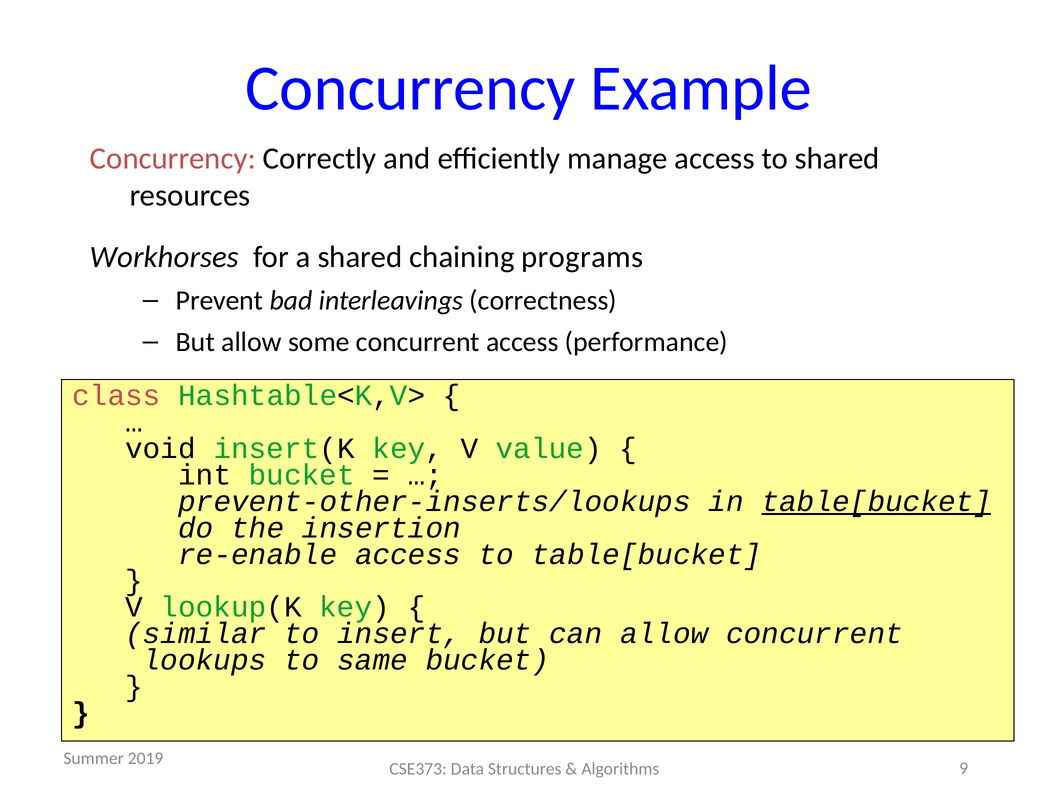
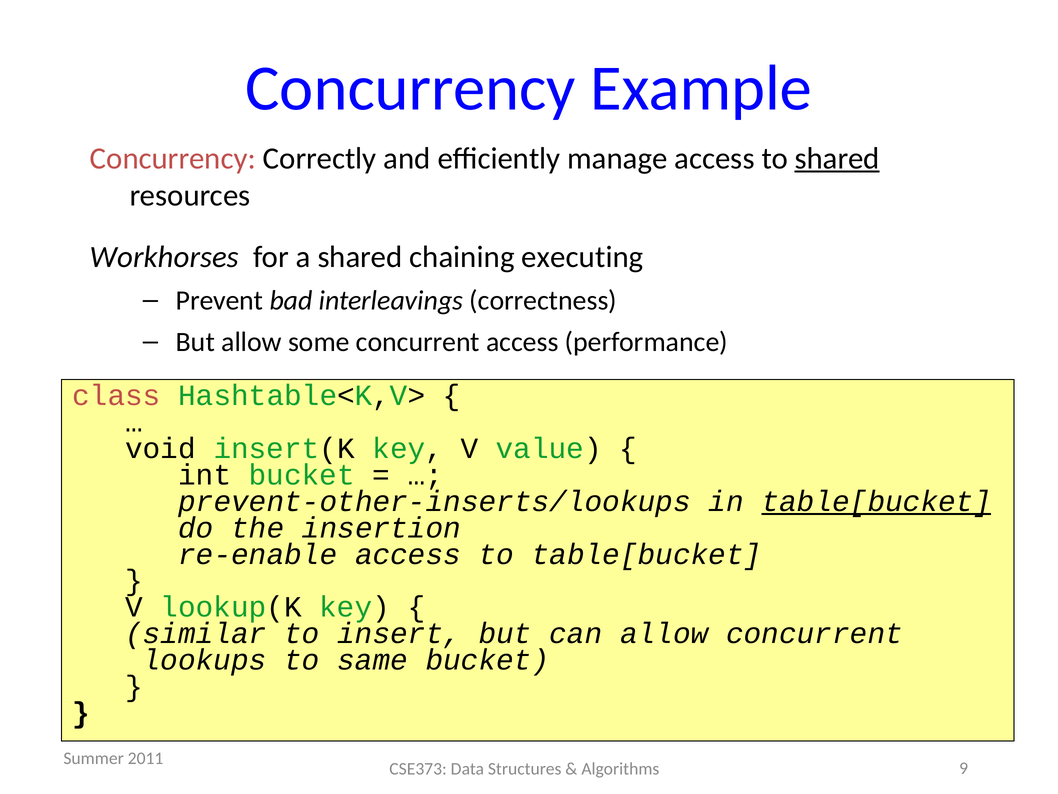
shared underline: none -> present (837, 158)
programs: programs -> executing (582, 257)
2019: 2019 -> 2011 (146, 758)
